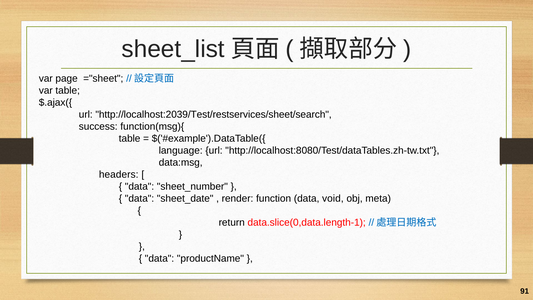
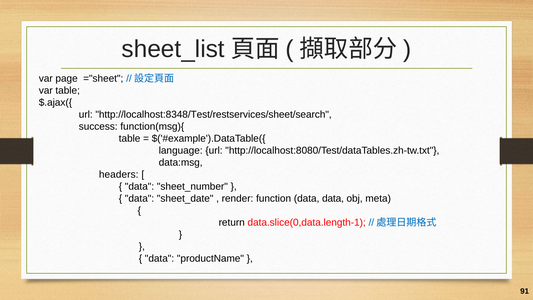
http://localhost:2039/Test/restservices/sheet/search: http://localhost:2039/Test/restservices/sheet/search -> http://localhost:8348/Test/restservices/sheet/search (214, 114)
data void: void -> data (333, 198)
